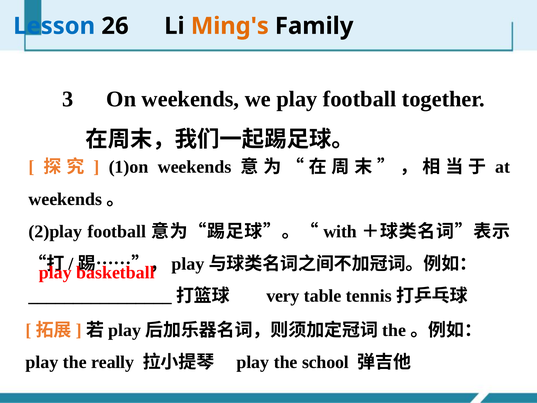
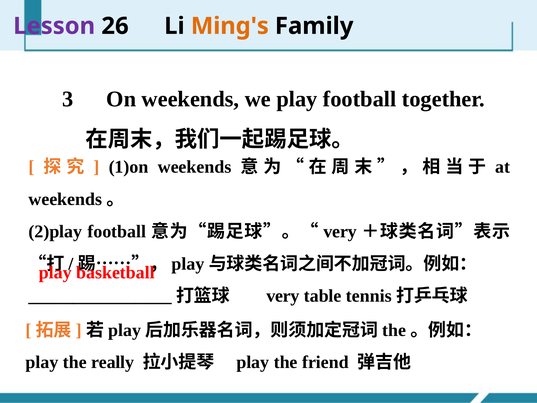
Lesson colour: blue -> purple (54, 26)
with: with -> very (340, 231)
school: school -> friend (325, 362)
